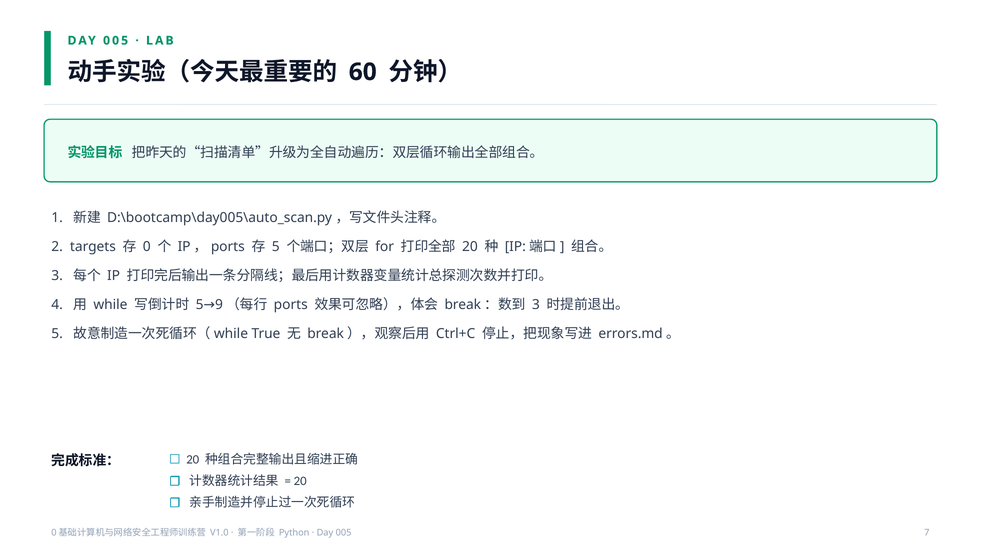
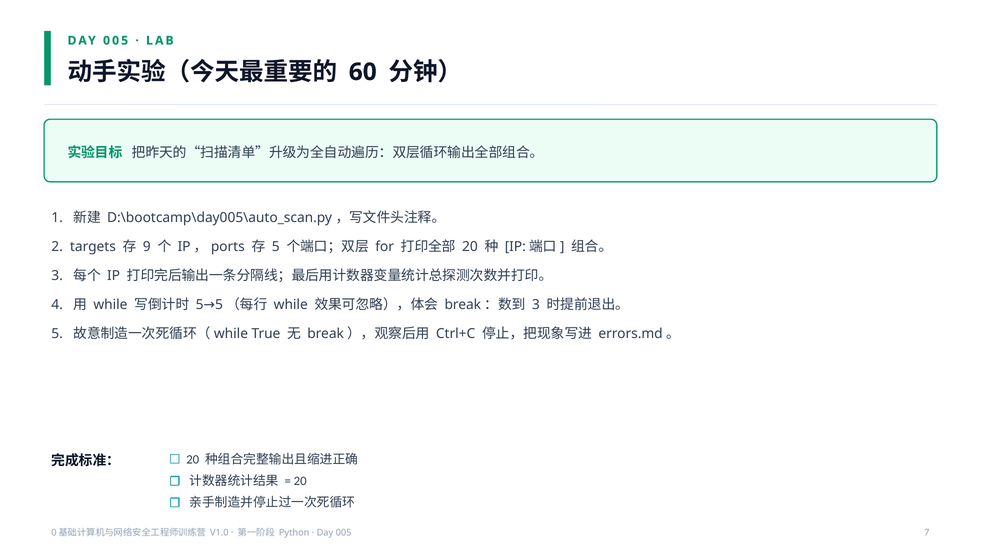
0: 0 -> 9 (147, 247)
ports: ports -> while (291, 305)
5 9: 9 -> 5 (219, 305)
